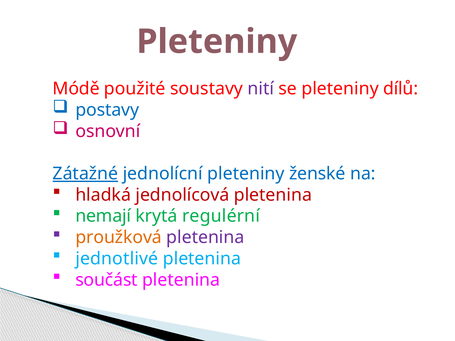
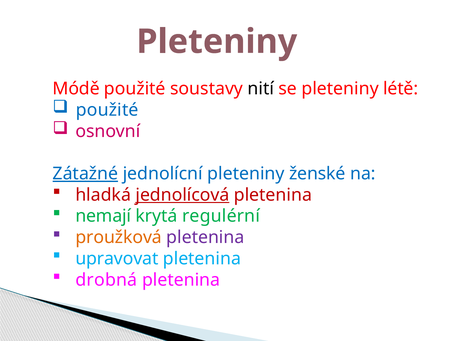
nití colour: purple -> black (261, 89)
dílů: dílů -> létě (401, 89)
postavy: postavy -> použité (107, 110)
jednolícová underline: none -> present (182, 195)
jednotlivé: jednotlivé -> upravovat (117, 259)
součást: součást -> drobná (106, 280)
